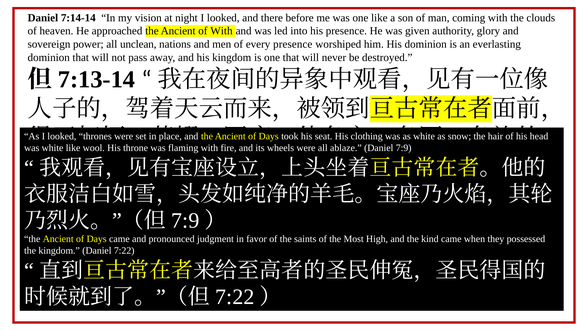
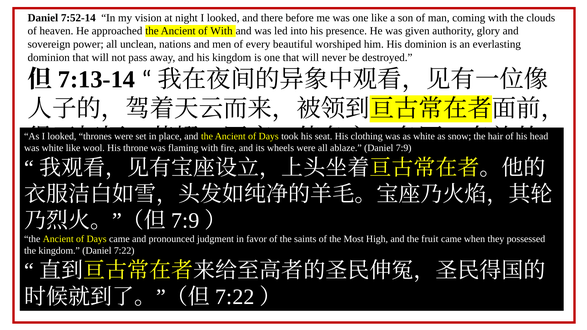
7:14-14: 7:14-14 -> 7:52-14 (78, 18)
every presence: presence -> beautiful (293, 44)
kind: kind -> fruit (430, 239)
